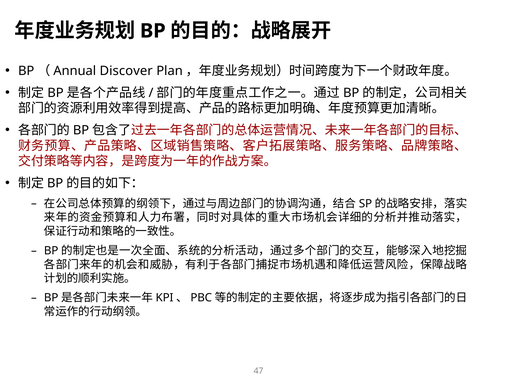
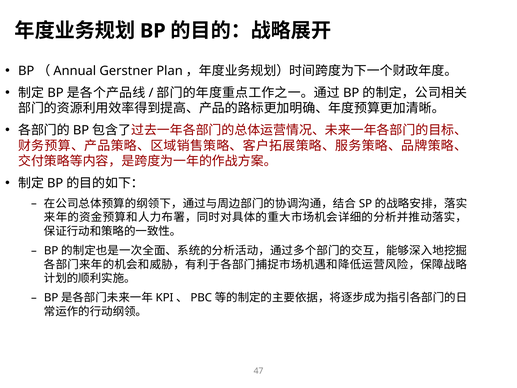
Discover: Discover -> Gerstner (126, 71)
